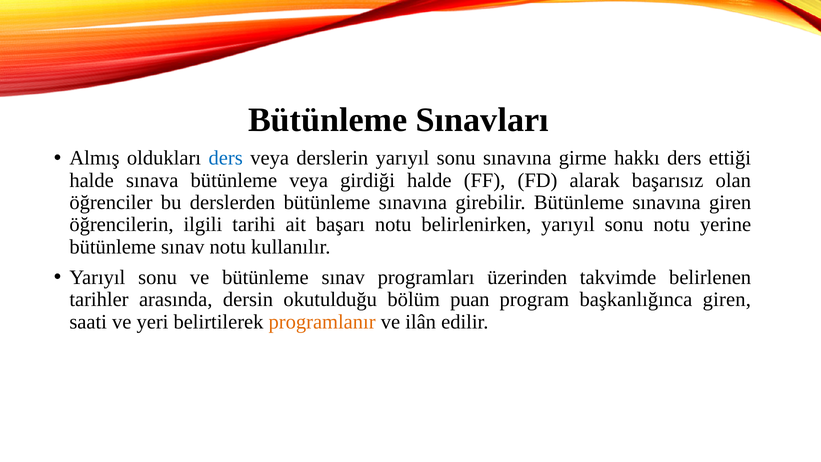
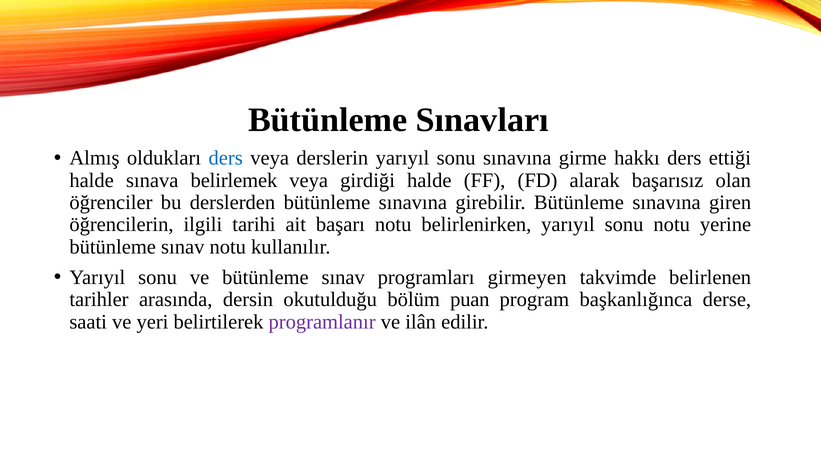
sınava bütünleme: bütünleme -> belirlemek (234, 180)
üzerinden: üzerinden -> girmeyen (527, 277)
başkanlığınca giren: giren -> derse (727, 300)
programlanır colour: orange -> purple (322, 322)
